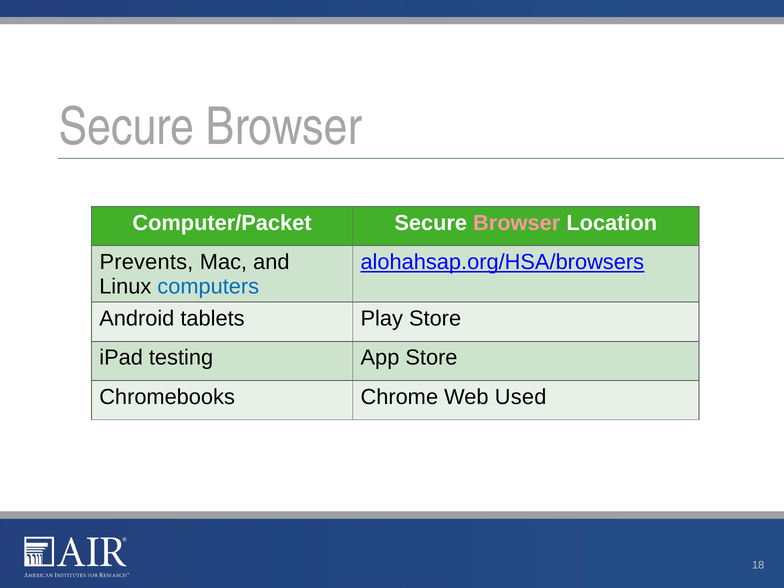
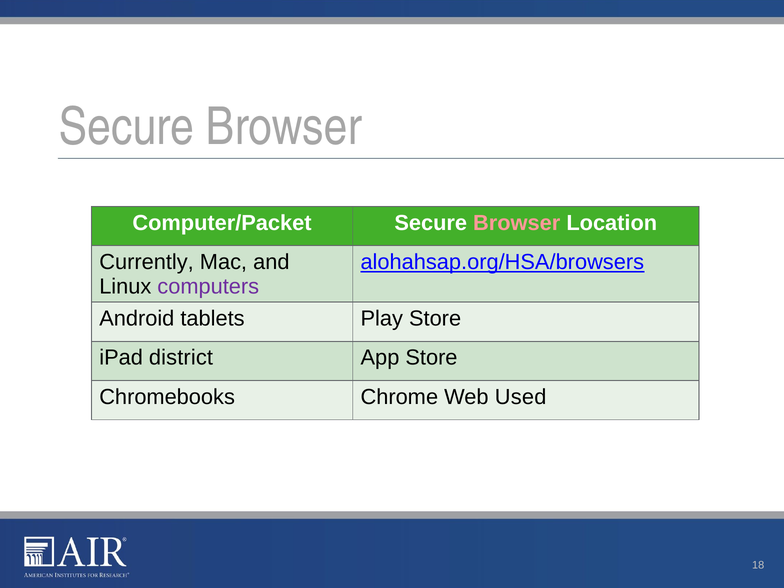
Prevents: Prevents -> Currently (147, 262)
computers colour: blue -> purple (208, 286)
testing: testing -> district (181, 358)
